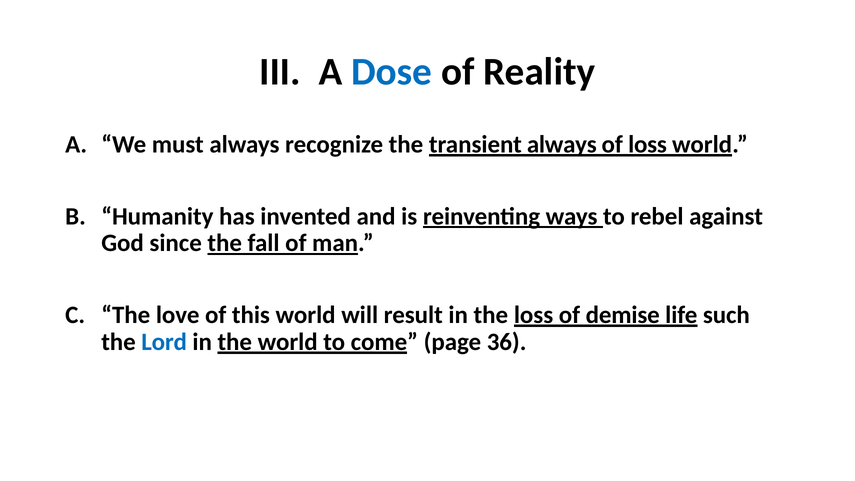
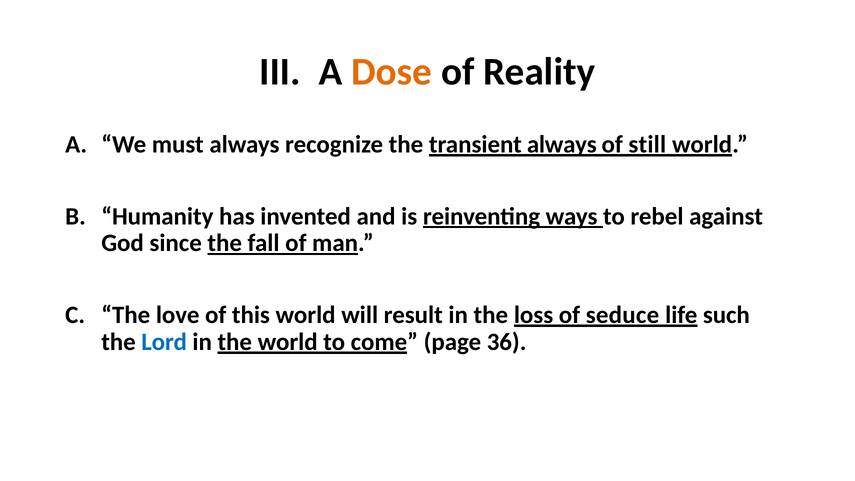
Dose colour: blue -> orange (392, 72)
of loss: loss -> still (647, 145)
demise: demise -> seduce (622, 315)
